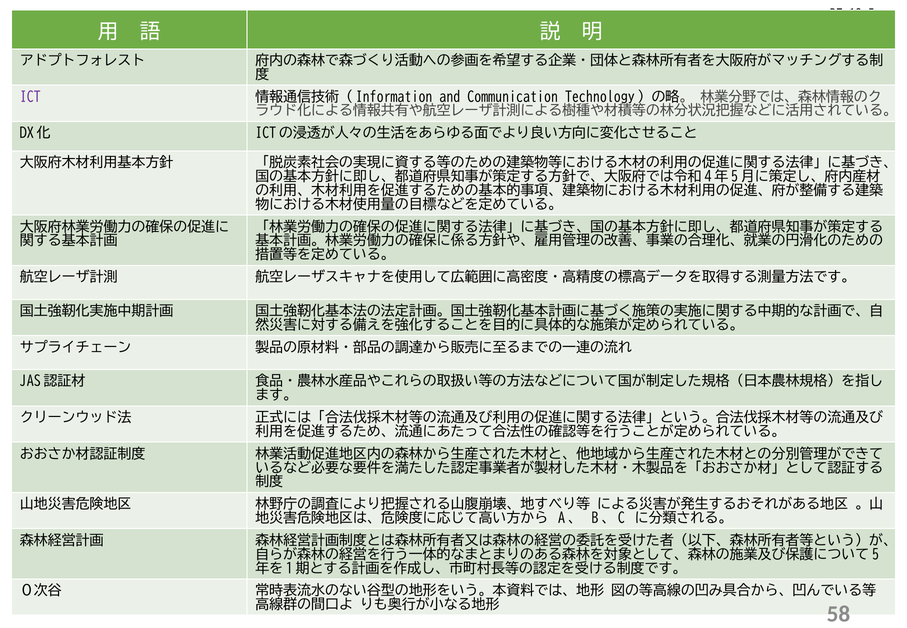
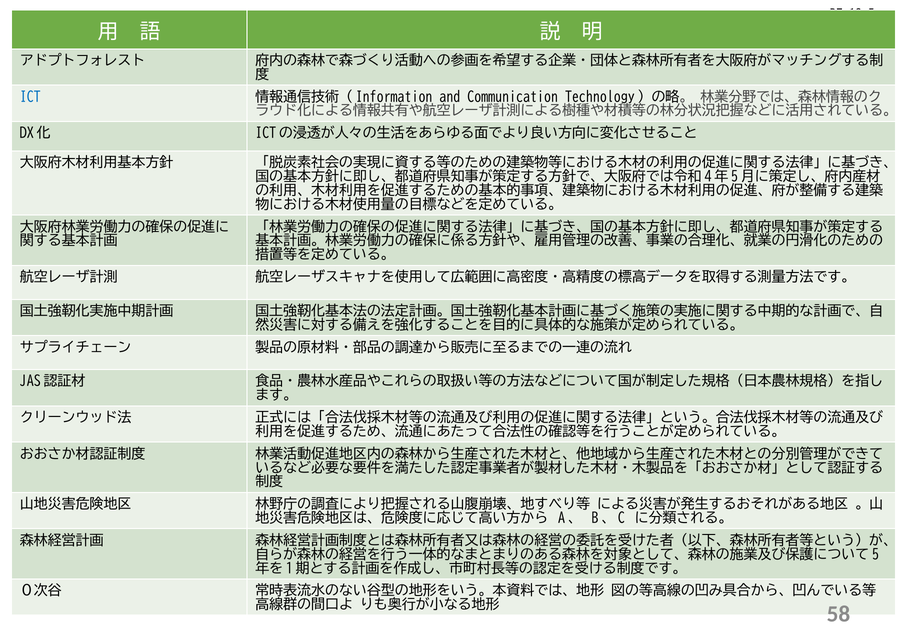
ICT colour: purple -> blue (30, 97)
